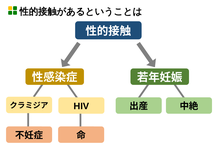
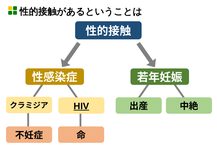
HIV underline: none -> present (81, 106)
